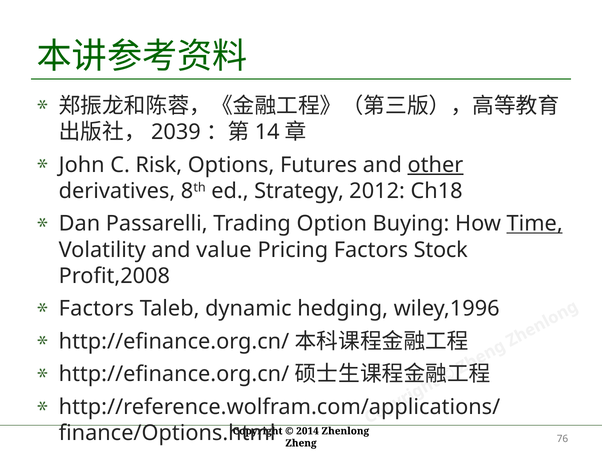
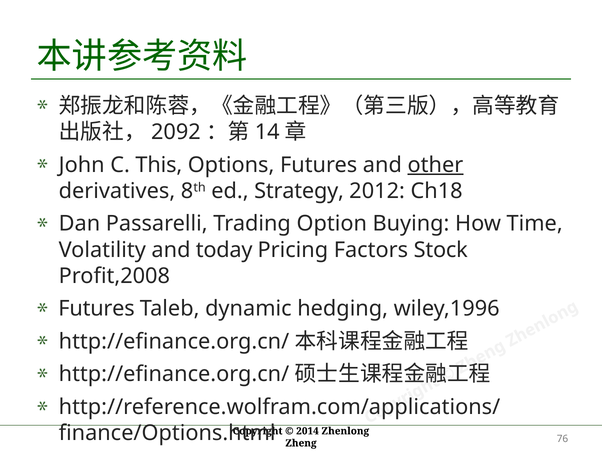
2039: 2039 -> 2092 (176, 132)
Risk: Risk -> This (159, 165)
Time underline: present -> none (535, 223)
value: value -> today (224, 250)
Factors: Factors -> Futures (97, 308)
